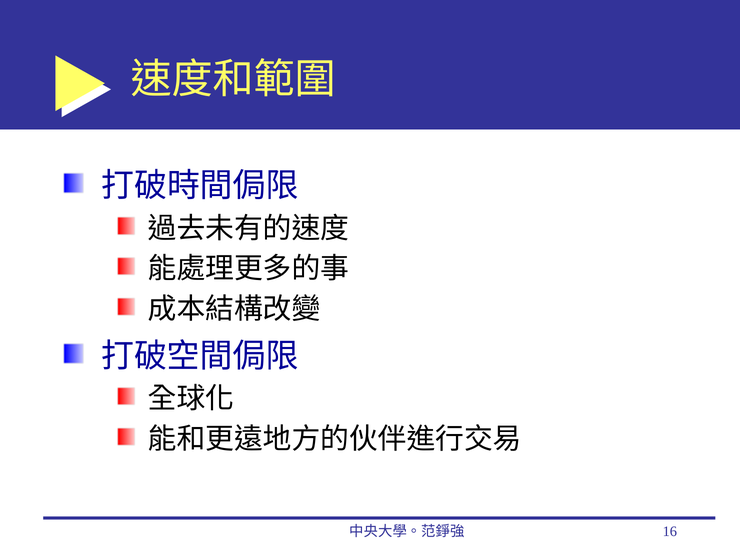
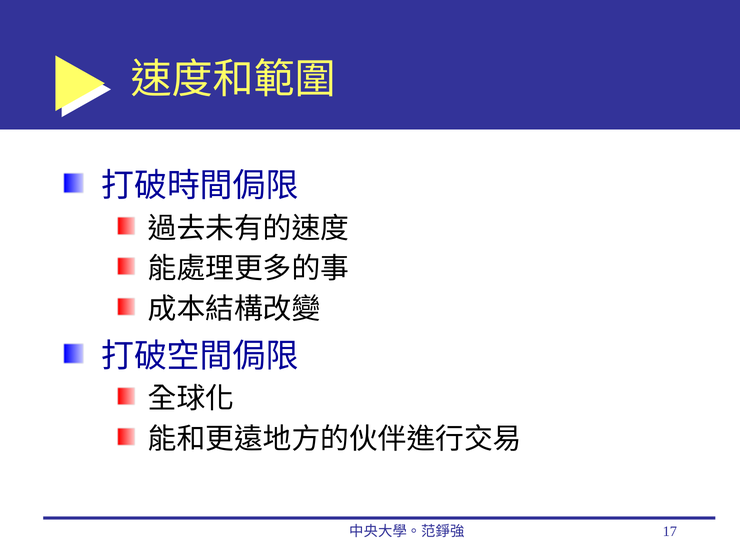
16: 16 -> 17 (670, 531)
